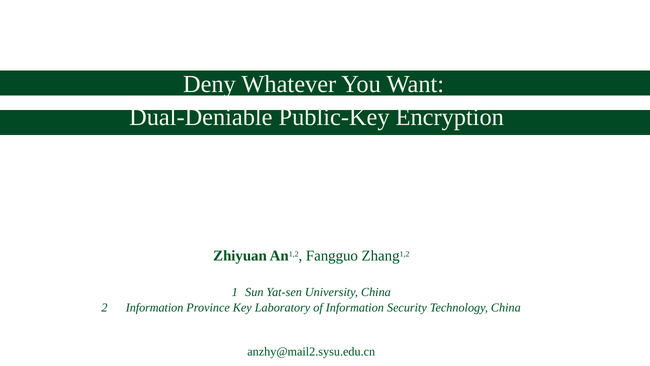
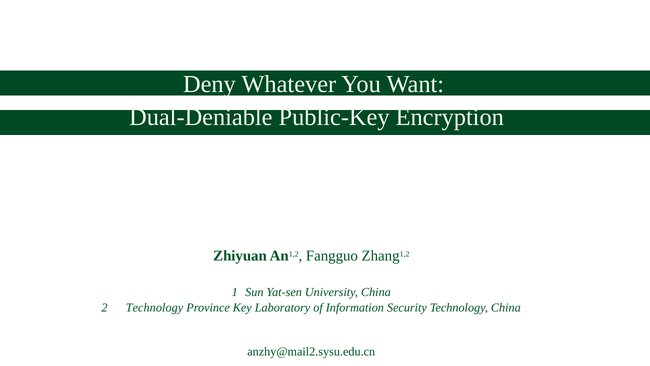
Information: Information -> Technology (155, 307)
